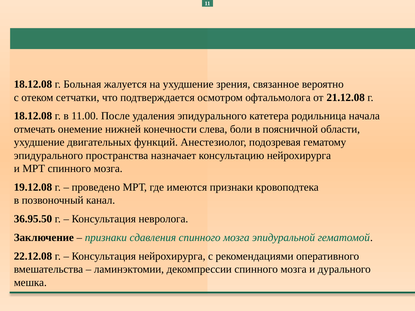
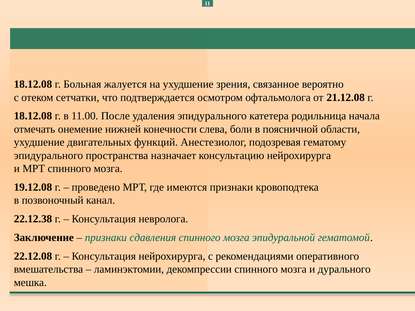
36.95.50: 36.95.50 -> 22.12.38 (33, 219)
